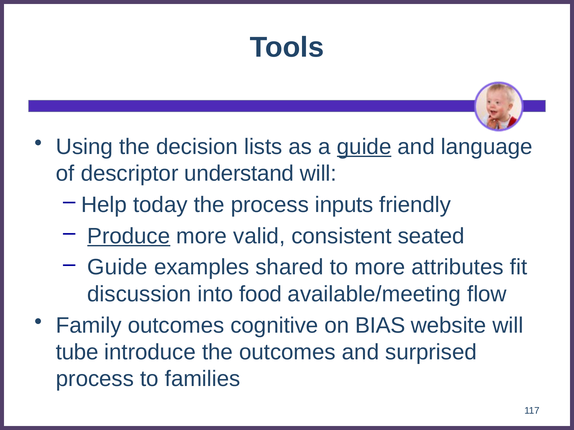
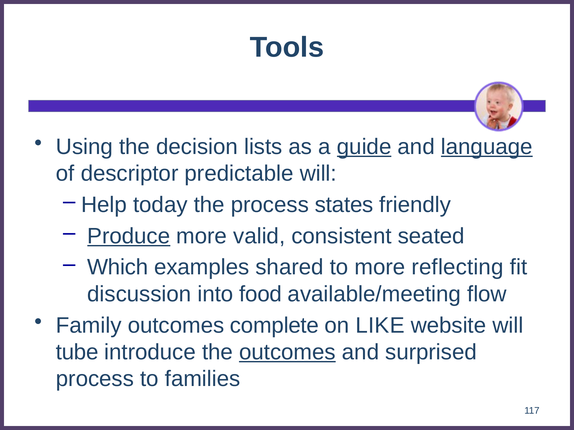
language underline: none -> present (487, 147)
understand: understand -> predictable (239, 174)
inputs: inputs -> states (344, 205)
Guide: Guide -> Which (118, 268)
attributes: attributes -> reflecting (458, 268)
cognitive: cognitive -> complete (274, 326)
BIAS: BIAS -> LIKE (380, 326)
outcomes underline: none -> present (287, 352)
